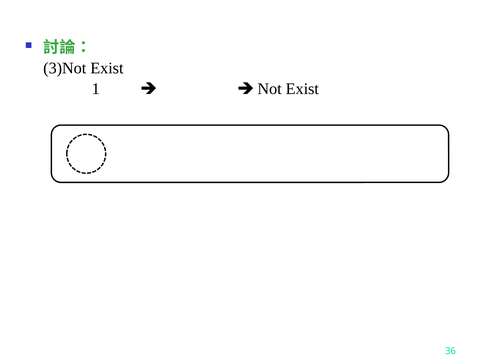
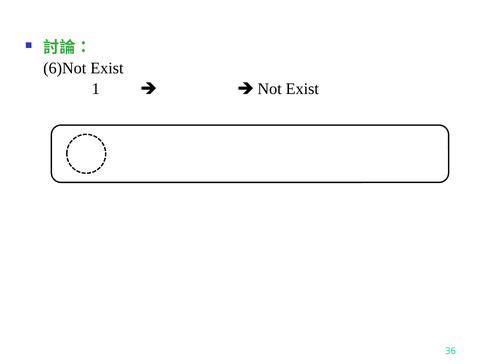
3)Not: 3)Not -> 6)Not (65, 68)
